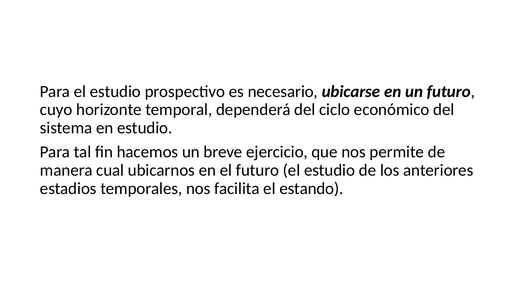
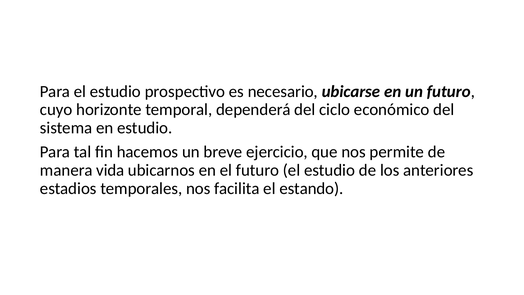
cual: cual -> vida (110, 170)
